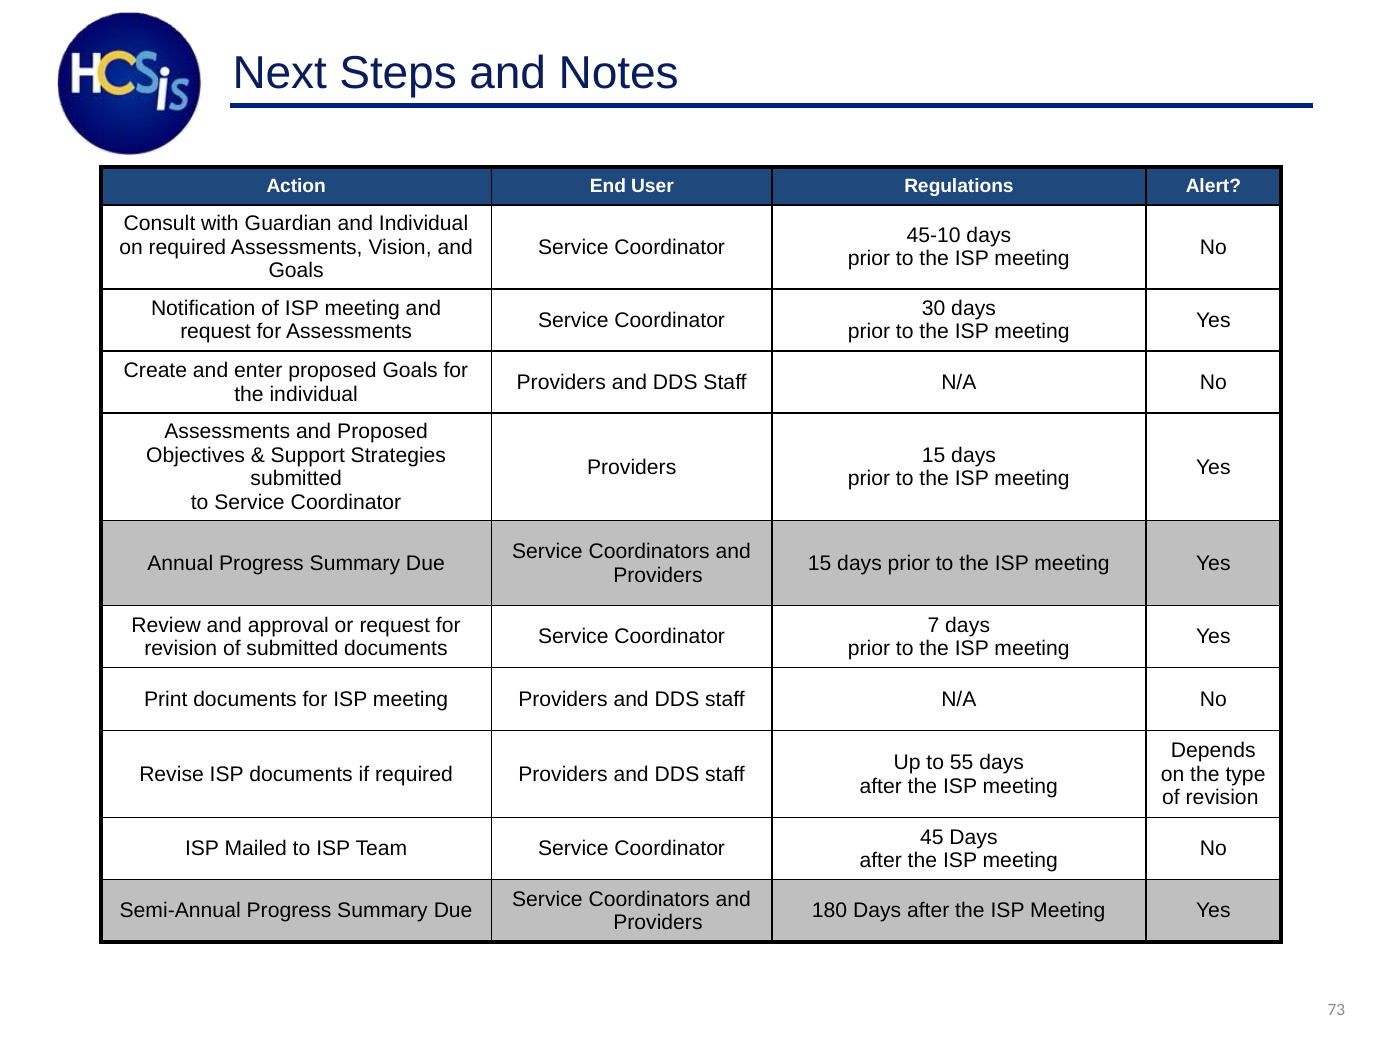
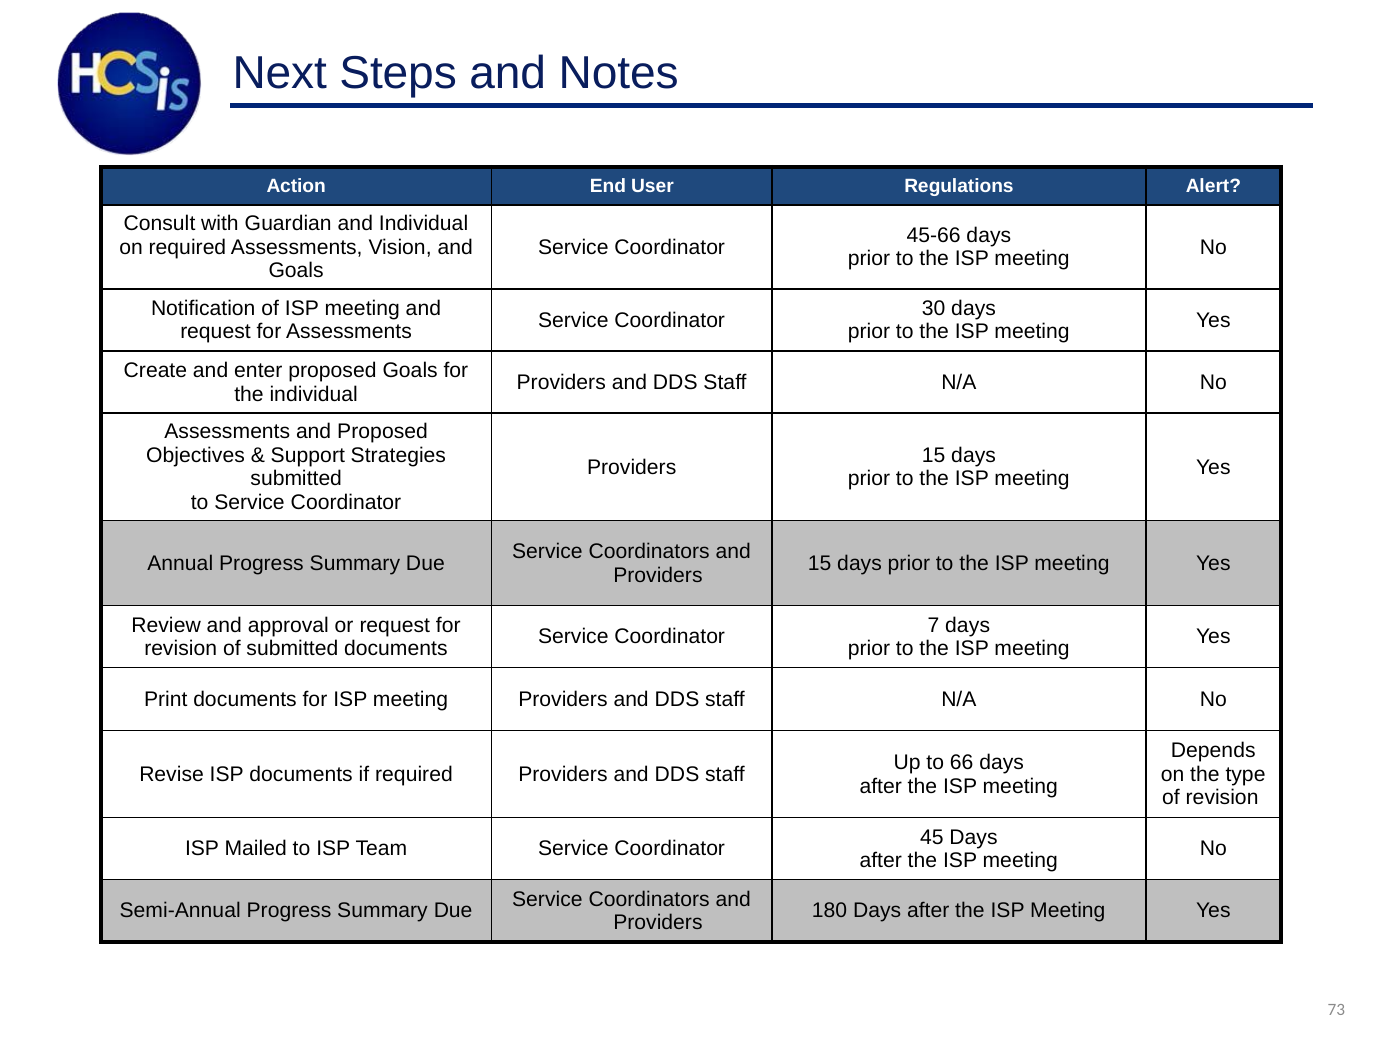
45-10: 45-10 -> 45-66 (934, 235)
55: 55 -> 66 (962, 762)
